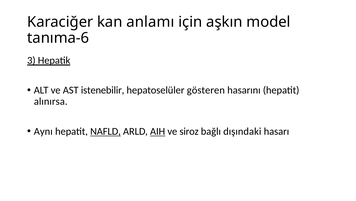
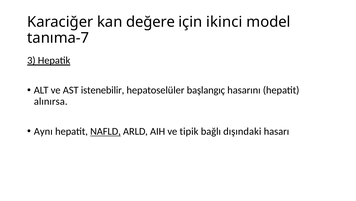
anlamı: anlamı -> değere (151, 22)
aşkın: aşkın -> ikinci (224, 22)
tanıma-6: tanıma-6 -> tanıma-7 (58, 38)
gösteren: gösteren -> başlangıç (206, 90)
AIH underline: present -> none (158, 131)
siroz: siroz -> tipik (189, 131)
